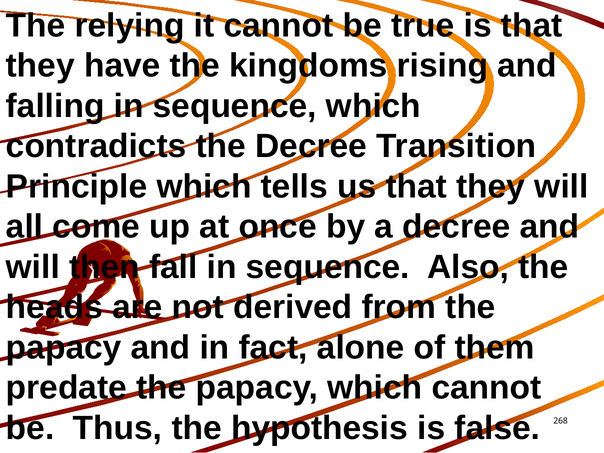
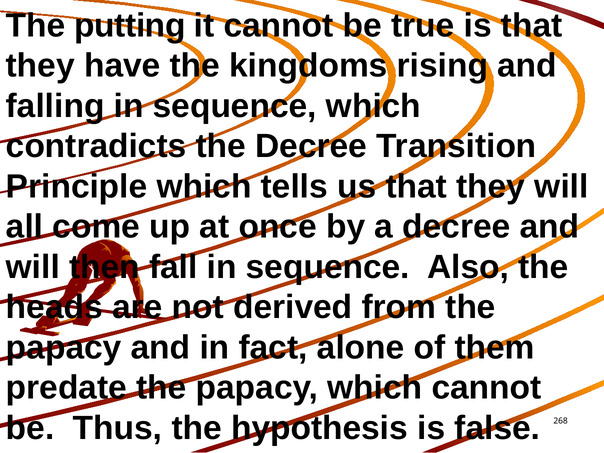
relying: relying -> putting (130, 25)
